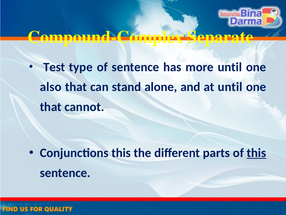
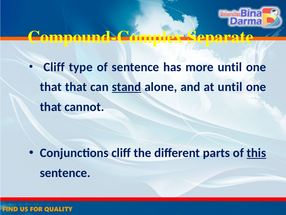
Test: Test -> Cliff (54, 67)
also: also -> that (51, 87)
stand underline: none -> present (127, 87)
Conjunctions this: this -> cliff (121, 153)
